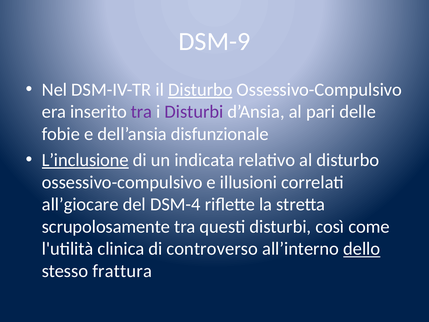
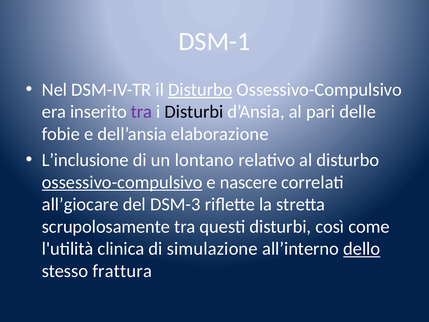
DSM-9: DSM-9 -> DSM-1 (214, 42)
Disturbi colour: purple -> black (194, 112)
disfunzionale: disfunzionale -> elaborazione (220, 134)
L’inclusione underline: present -> none (85, 160)
indicata: indicata -> lontano (204, 160)
ossessivo-compulsivo underline: none -> present (122, 182)
illusioni: illusioni -> nascere (249, 182)
DSM-4: DSM-4 -> DSM-3 (175, 204)
controverso: controverso -> simulazione (212, 249)
